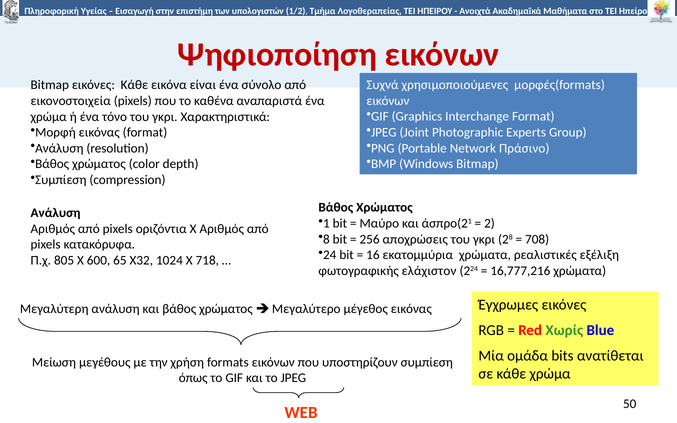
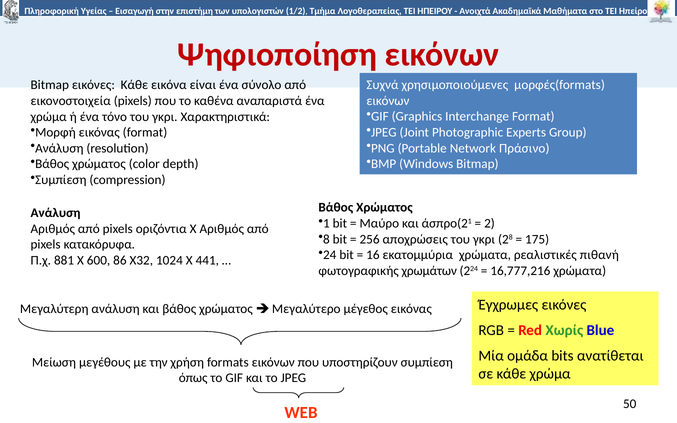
708: 708 -> 175 (537, 239)
εξέλιξη: εξέλιξη -> πιθανή (599, 255)
805: 805 -> 881 (64, 260)
65: 65 -> 86 (120, 260)
718: 718 -> 441 (207, 260)
ελάχιστον: ελάχιστον -> χρωμάτων (429, 271)
